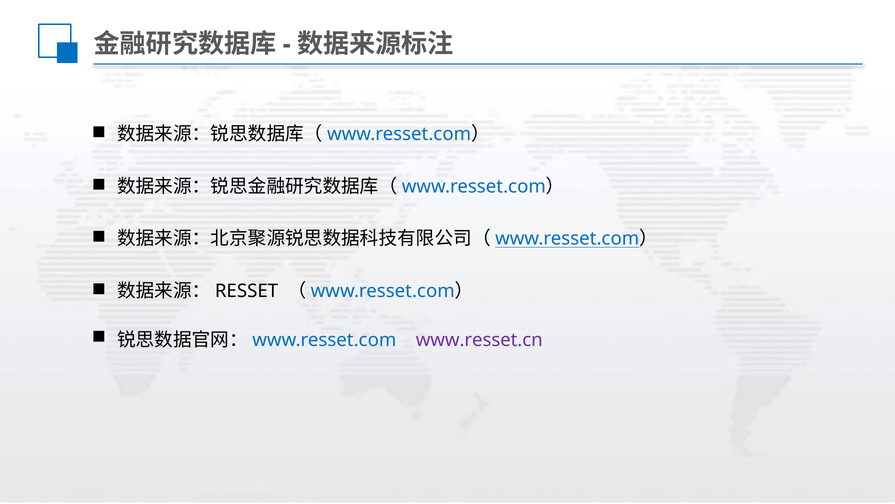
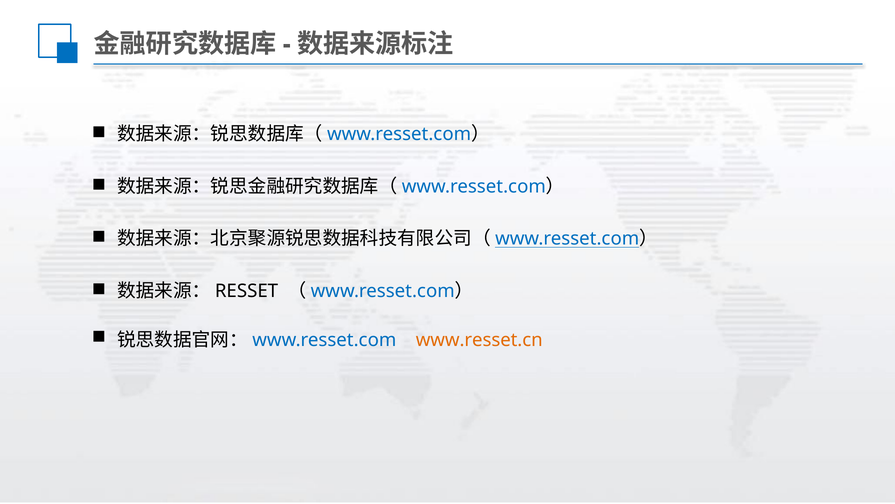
www.resset.cn colour: purple -> orange (479, 340)
